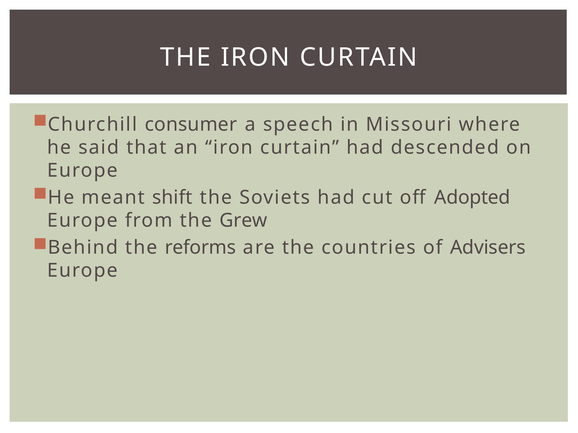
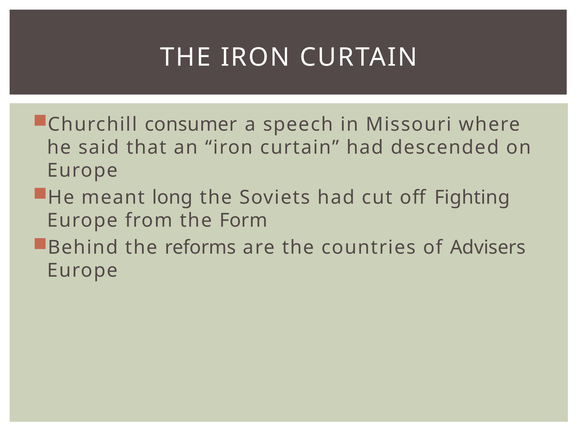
shift: shift -> long (172, 198)
Adopted: Adopted -> Fighting (472, 198)
Grew: Grew -> Form (243, 221)
